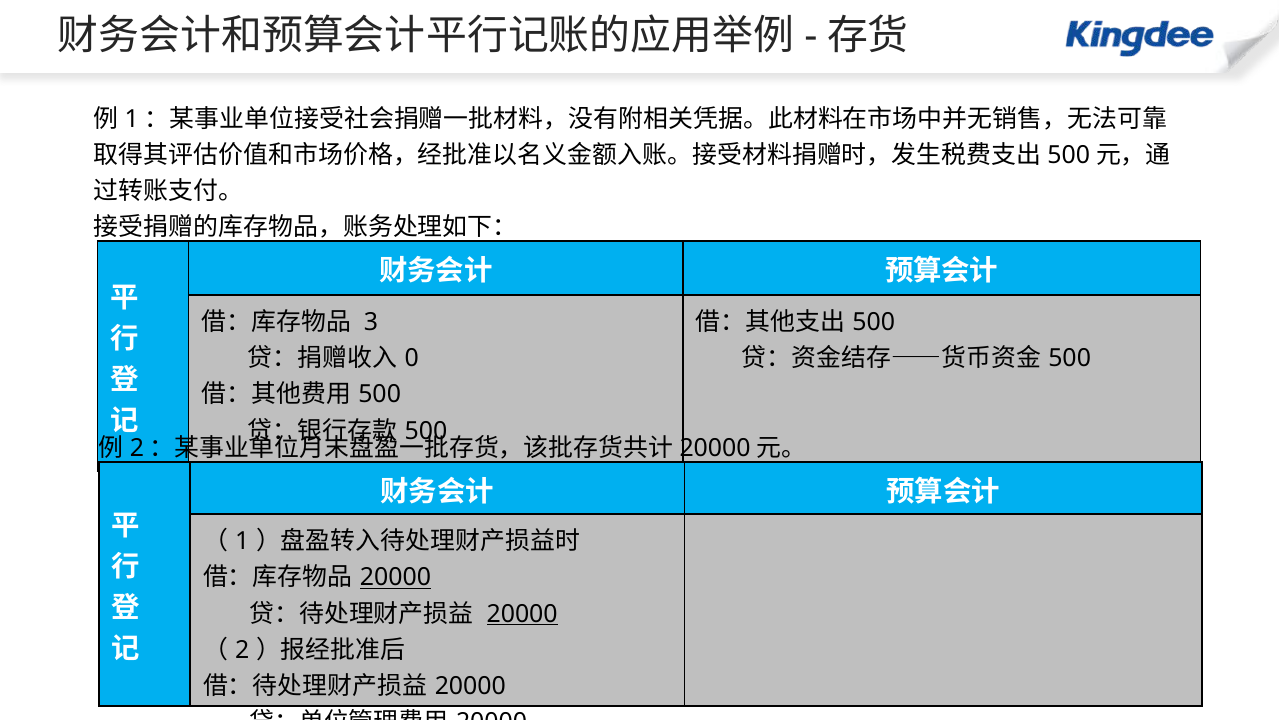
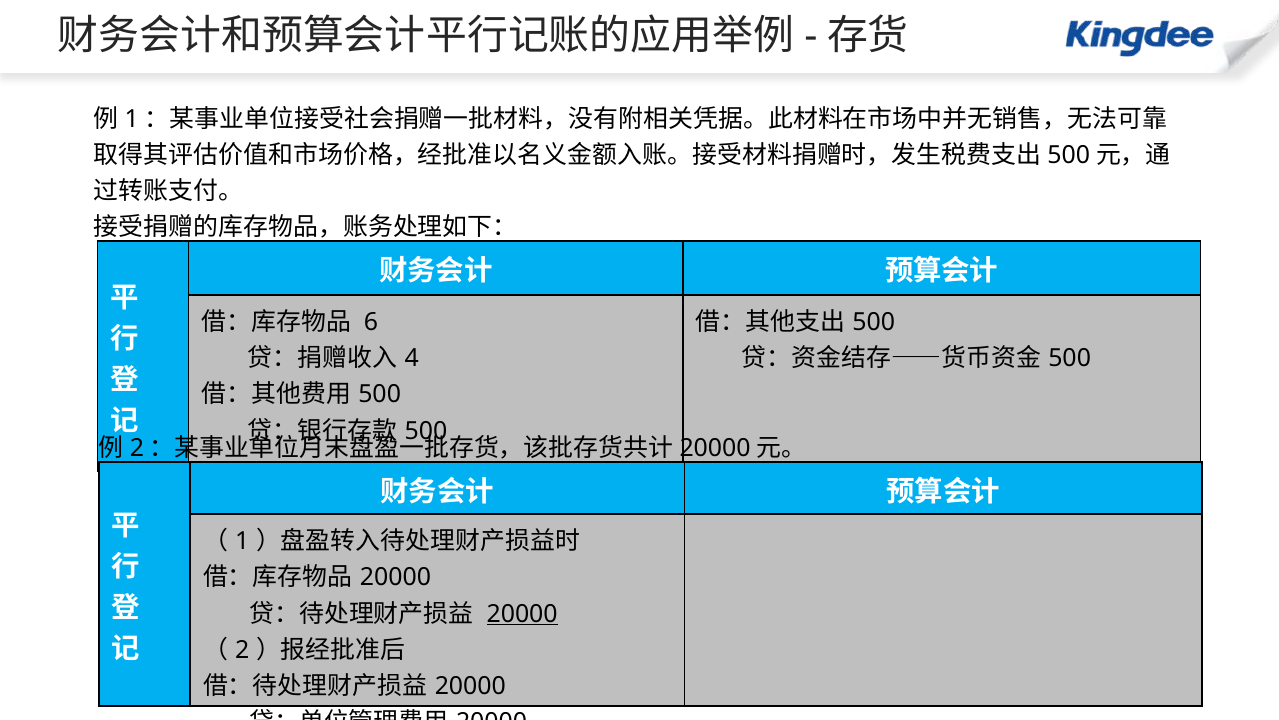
3: 3 -> 6 (371, 322)
0: 0 -> 4 (412, 358)
20000 underline: present -> none (395, 577)
